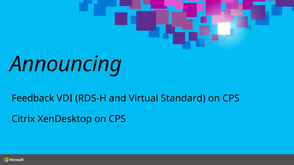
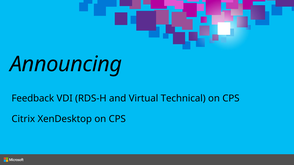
Standard: Standard -> Technical (183, 98)
